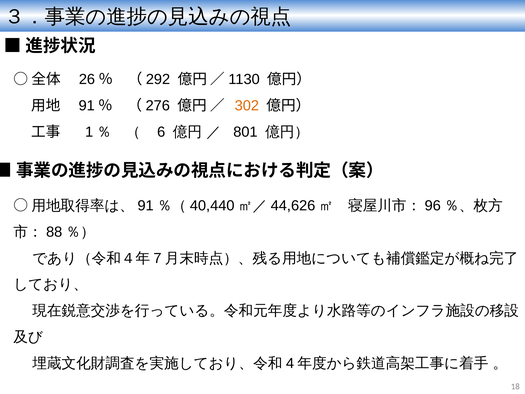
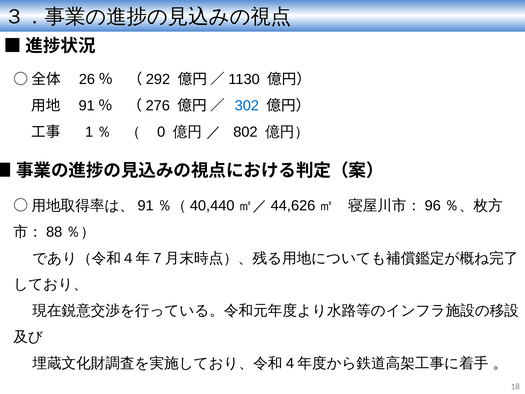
302 colour: orange -> blue (247, 106)
6: 6 -> 0 (161, 132)
801: 801 -> 802 (245, 132)
